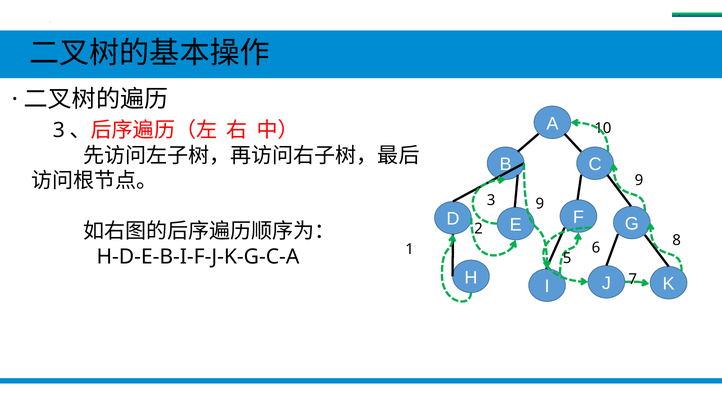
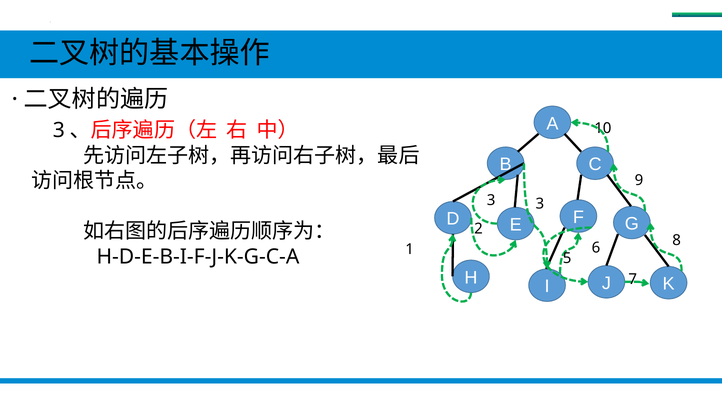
3 9: 9 -> 3 (540, 204)
